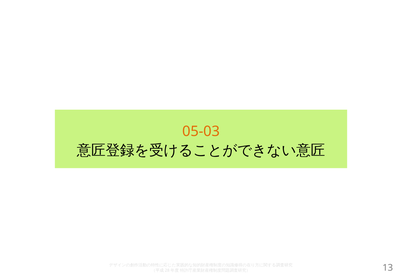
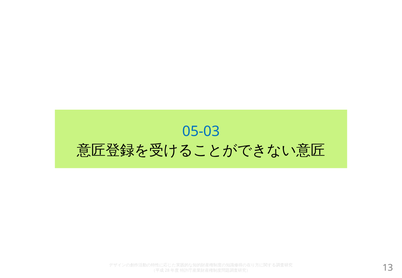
05-03 colour: orange -> blue (201, 131)
